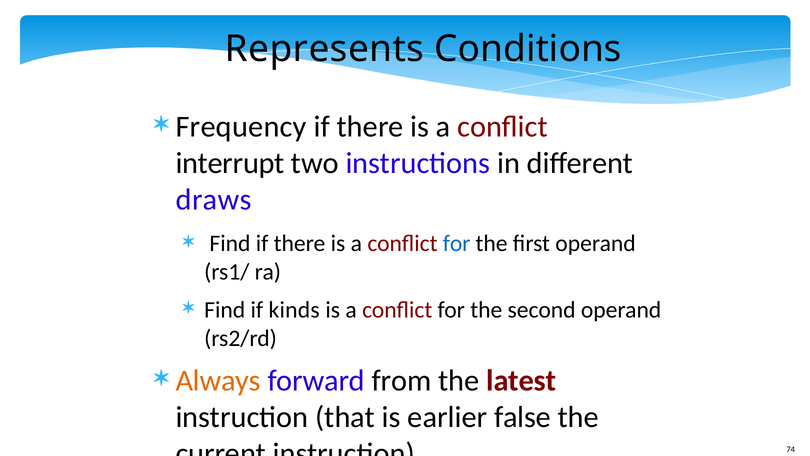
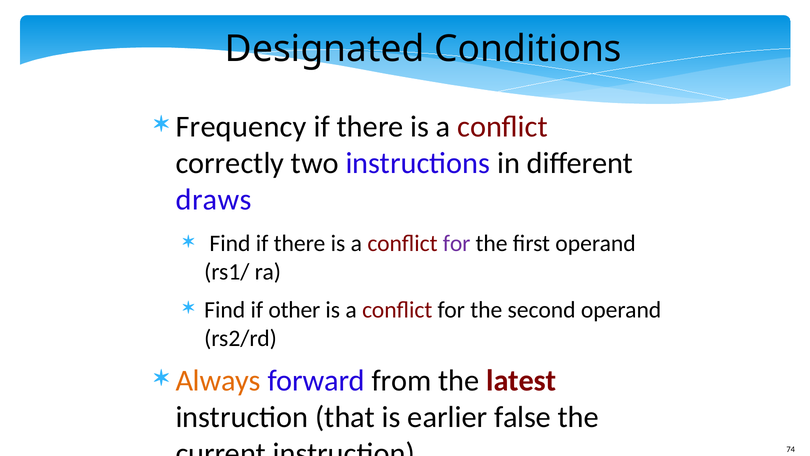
Represents: Represents -> Designated (325, 49)
interrupt: interrupt -> correctly (230, 163)
for colour: blue -> purple (457, 243)
kinds: kinds -> other (294, 310)
